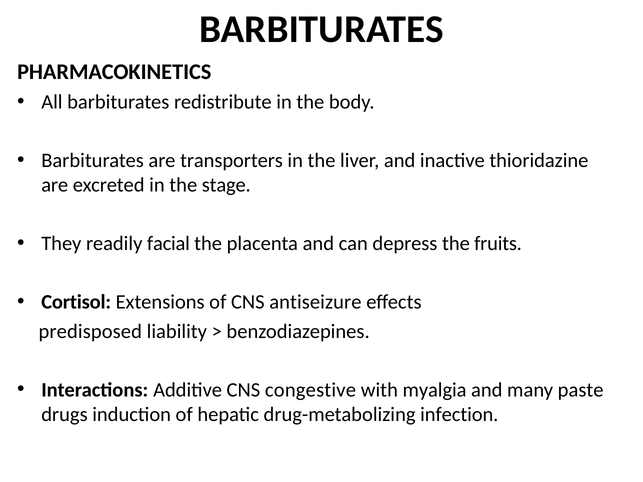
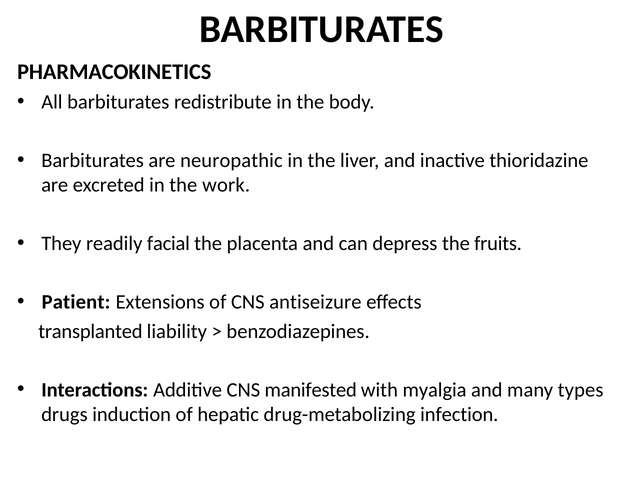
transporters: transporters -> neuropathic (231, 161)
stage: stage -> work (226, 185)
Cortisol: Cortisol -> Patient (76, 302)
predisposed: predisposed -> transplanted (90, 331)
congestive: congestive -> manifested (311, 390)
paste: paste -> types (581, 390)
